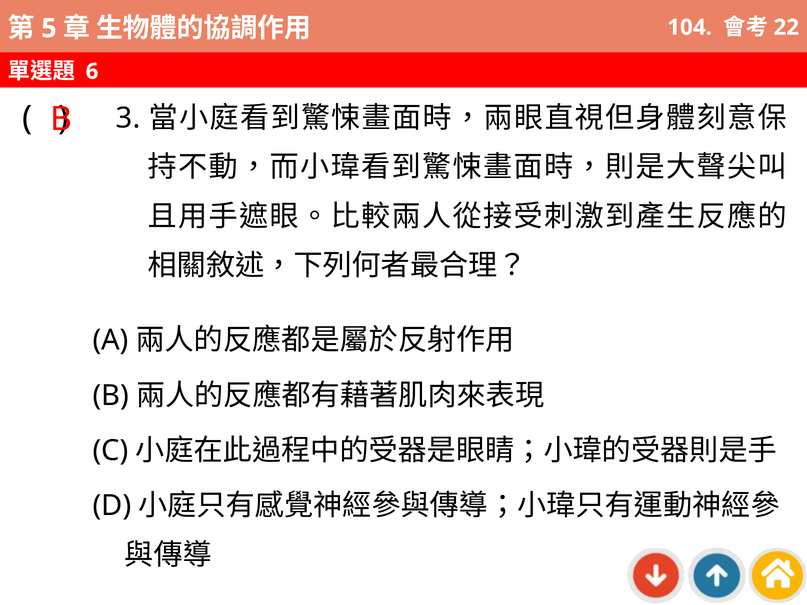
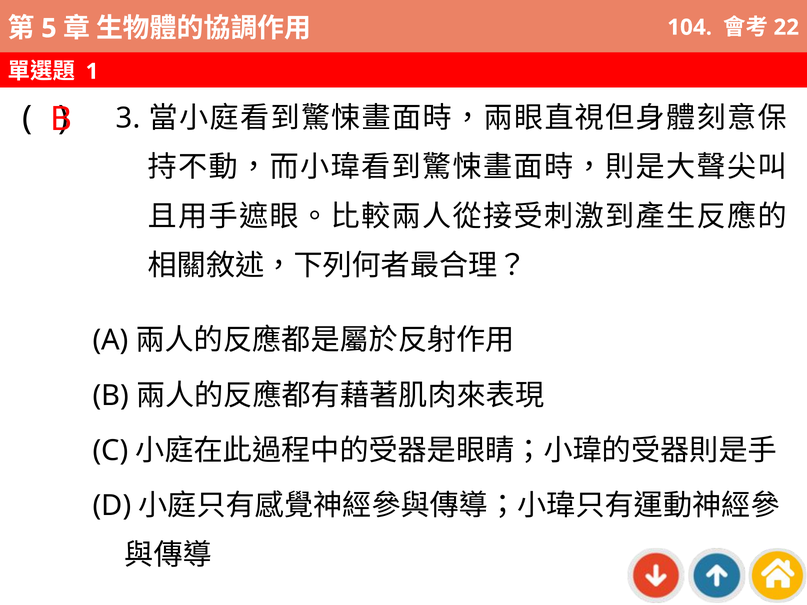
6: 6 -> 1 (92, 71)
